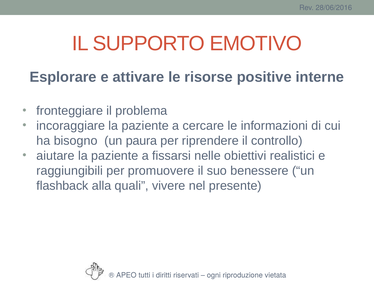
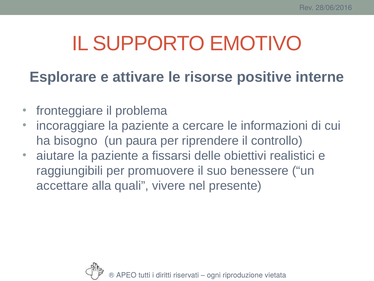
nelle: nelle -> delle (208, 155)
flashback: flashback -> accettare (62, 185)
